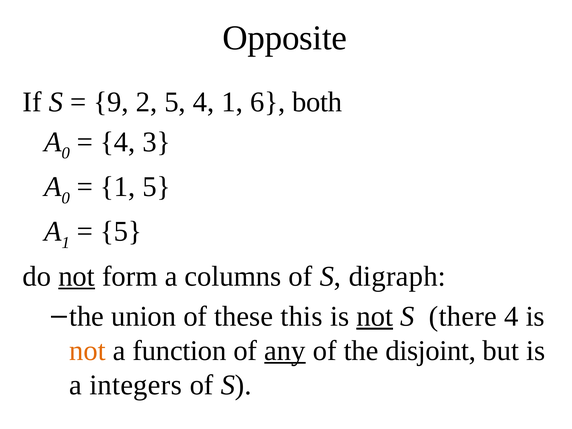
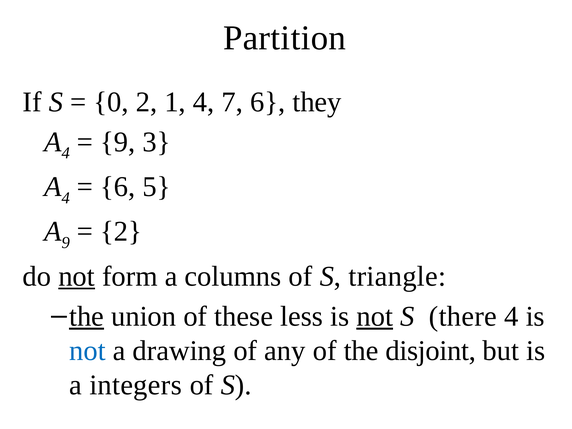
Opposite: Opposite -> Partition (285, 38)
9: 9 -> 0 (111, 102)
2 5: 5 -> 1 (175, 102)
4 1: 1 -> 7 (232, 102)
both: both -> they (317, 102)
0: 0 -> 4 (66, 153)
4: 4 -> 9 (118, 142)
0: 0 -> 4 (66, 198)
1: 1 -> 6 (118, 187)
A 1: 1 -> 9 (66, 243)
5: 5 -> 2 (121, 232)
digraph: digraph -> triangle (397, 276)
the underline: none -> present (87, 316)
this: this -> less (302, 316)
not colour: orange -> blue (87, 351)
function: function -> drawing (179, 351)
any underline: present -> none (285, 351)
